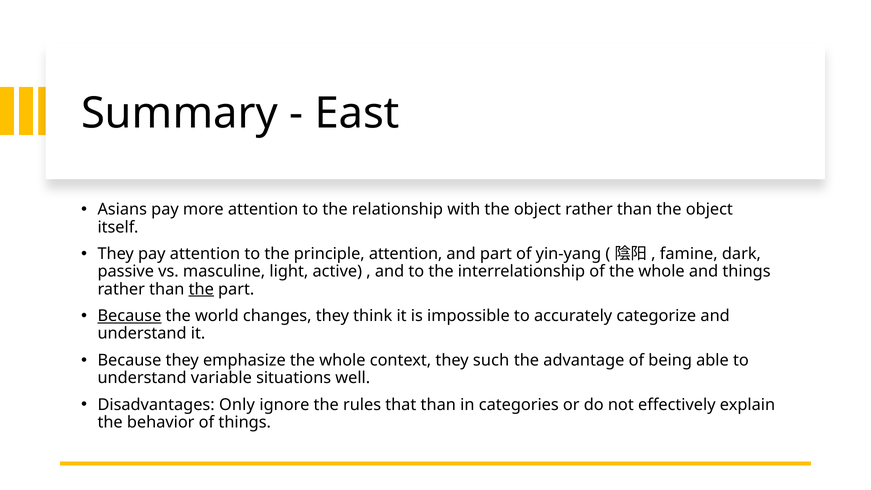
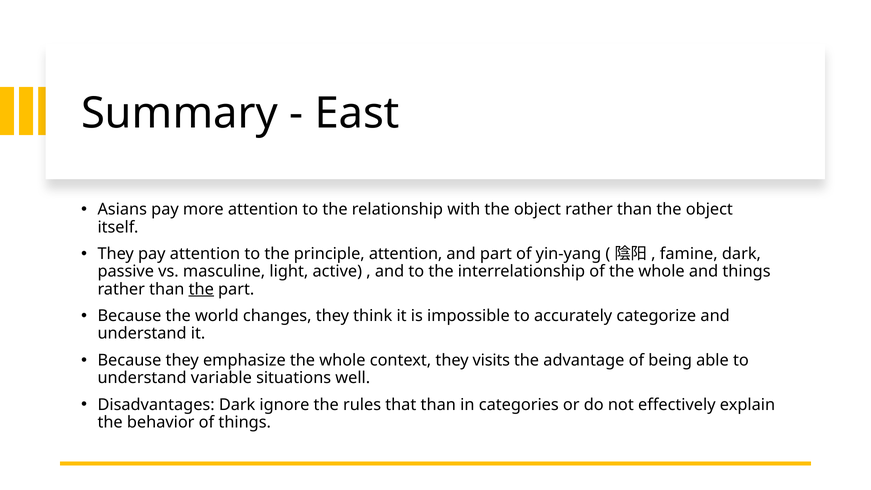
Because underline: present -> none (129, 316)
such: such -> visits (491, 360)
Disadvantages Only: Only -> Dark (237, 405)
